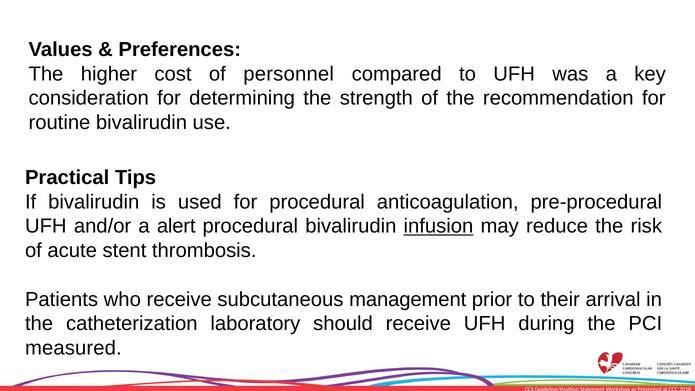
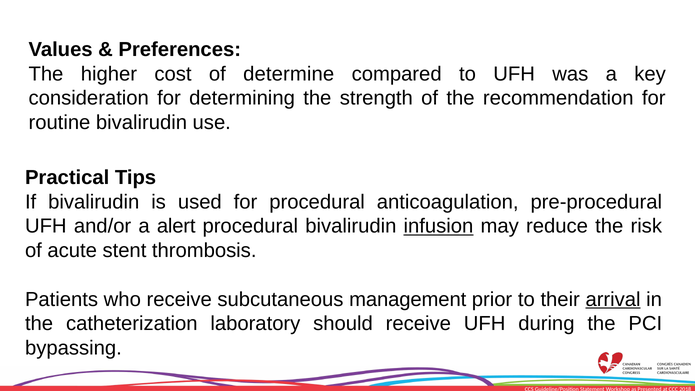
personnel: personnel -> determine (289, 74)
arrival underline: none -> present (613, 299)
measured: measured -> bypassing (73, 348)
